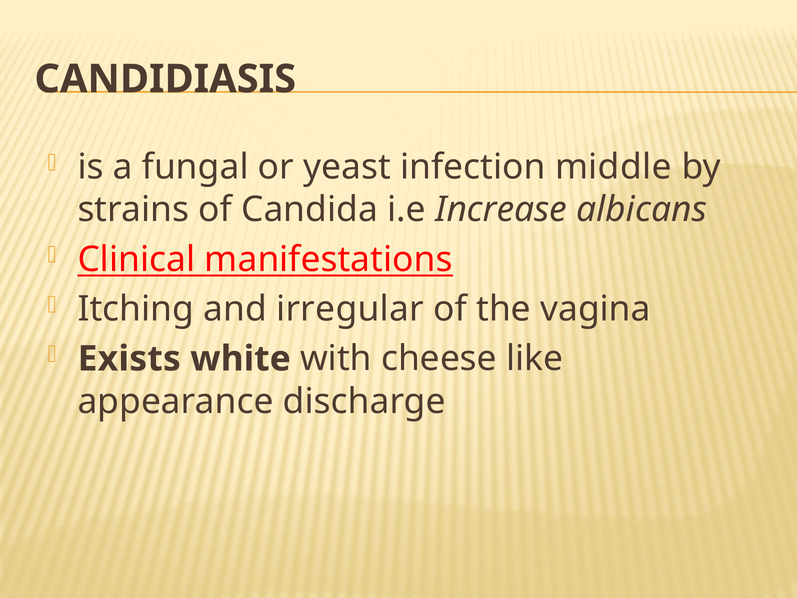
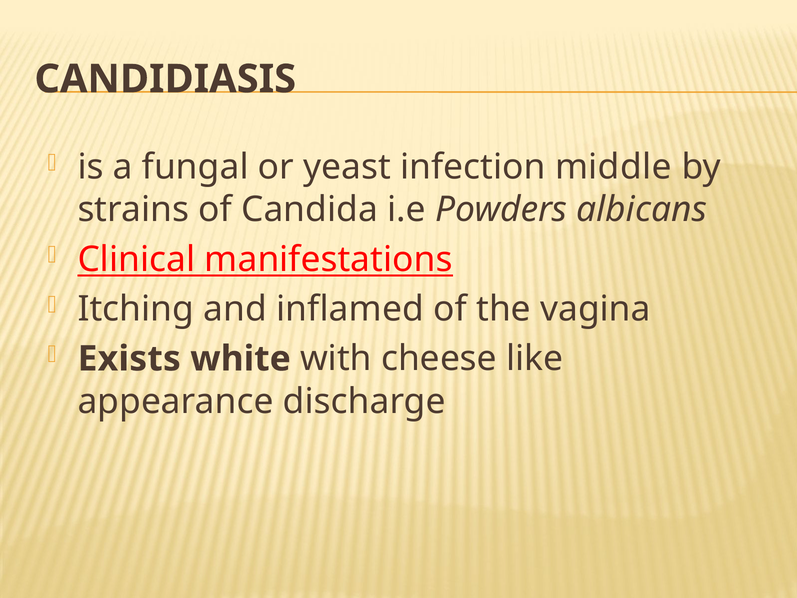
Increase: Increase -> Powders (501, 210)
irregular: irregular -> inflamed (350, 309)
